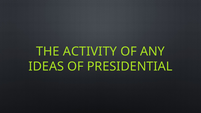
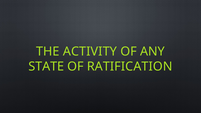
IDEAS: IDEAS -> STATE (46, 67)
PRESIDENTIAL: PRESIDENTIAL -> RATIFICATION (130, 67)
